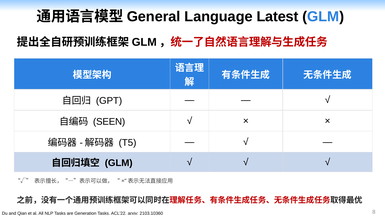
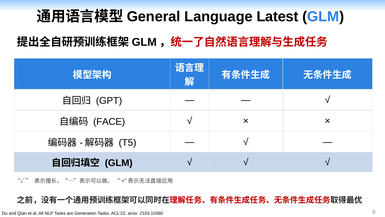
SEEN: SEEN -> FACE (109, 121)
